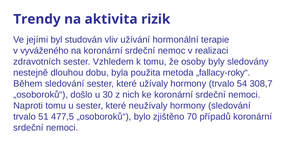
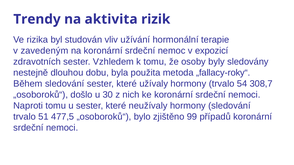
jejími: jejími -> rizika (37, 40)
vyváženého: vyváženého -> zavedeným (44, 51)
realizaci: realizaci -> expozicí (212, 51)
70: 70 -> 99 (192, 117)
